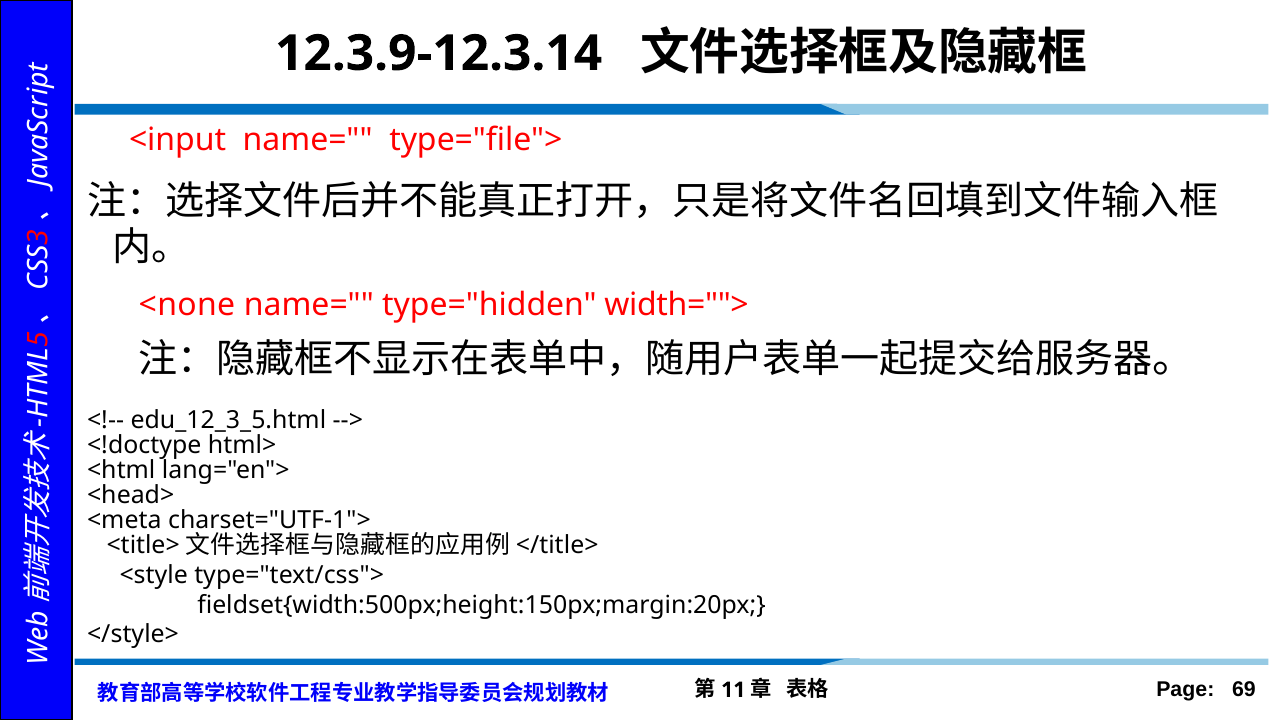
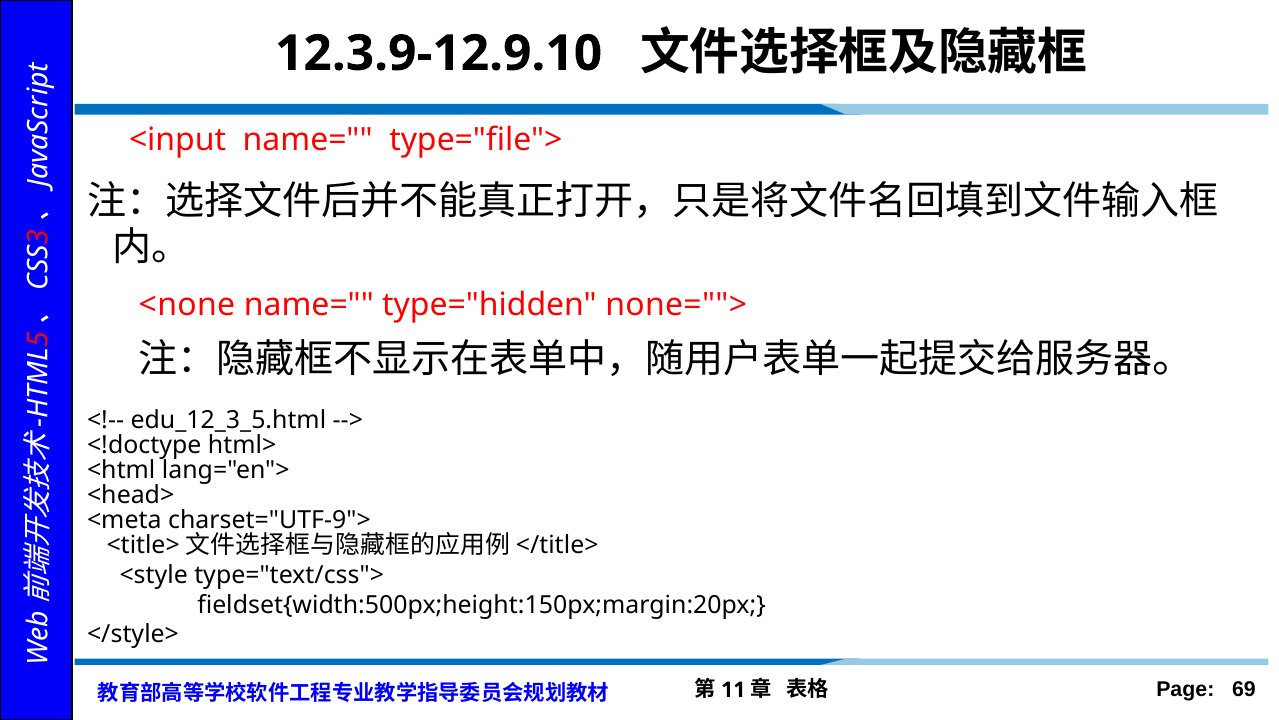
12.3.9-12.3.14: 12.3.9-12.3.14 -> 12.3.9-12.9.10 (439, 53)
width="">: width=""> -> none=""> (676, 304)
charset="UTF-1">: charset="UTF-1"> -> charset="UTF-9"> (269, 520)
